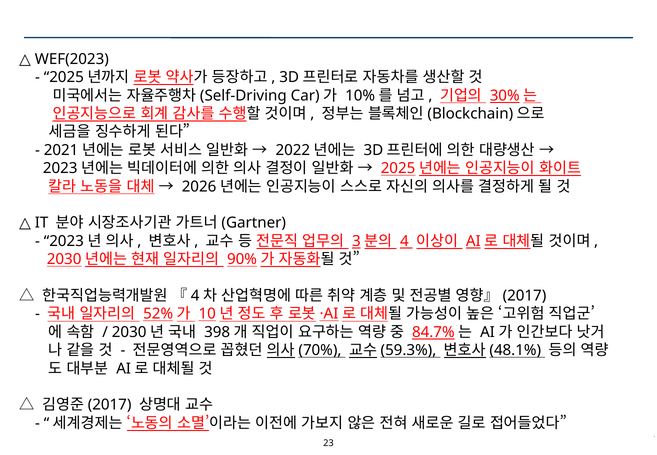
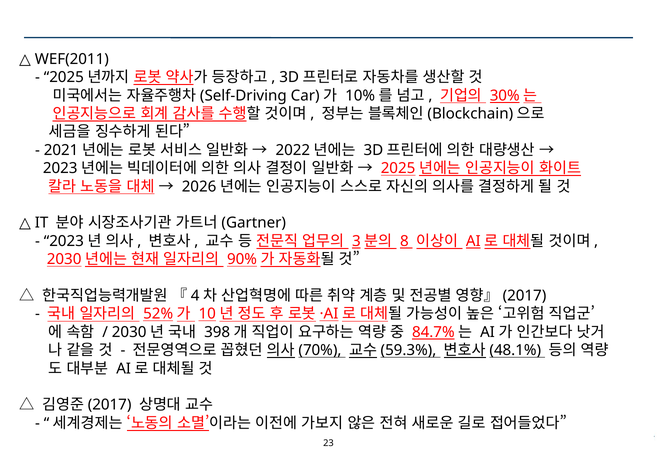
WEF(2023: WEF(2023 -> WEF(2011 (72, 59)
4: 4 -> 8 (404, 241)
